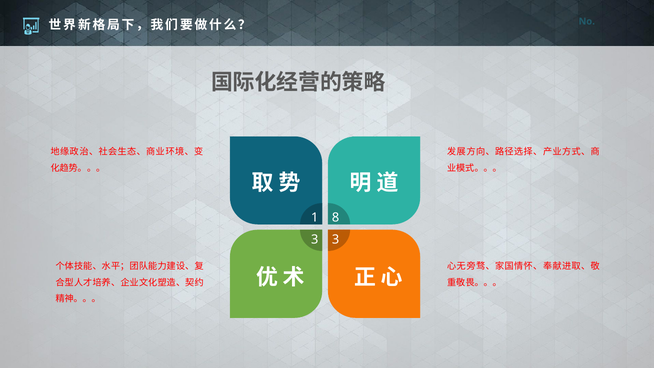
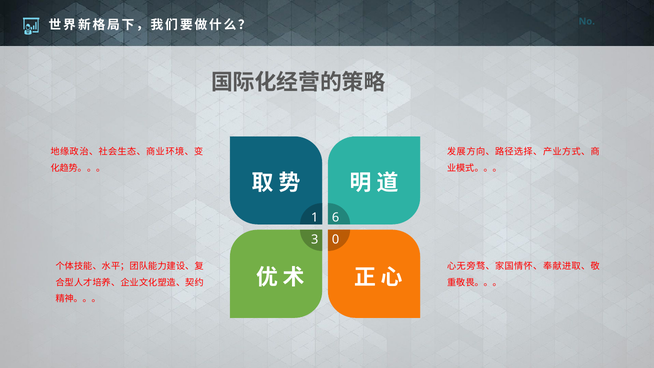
8: 8 -> 6 (336, 217)
3 3: 3 -> 0 (336, 239)
